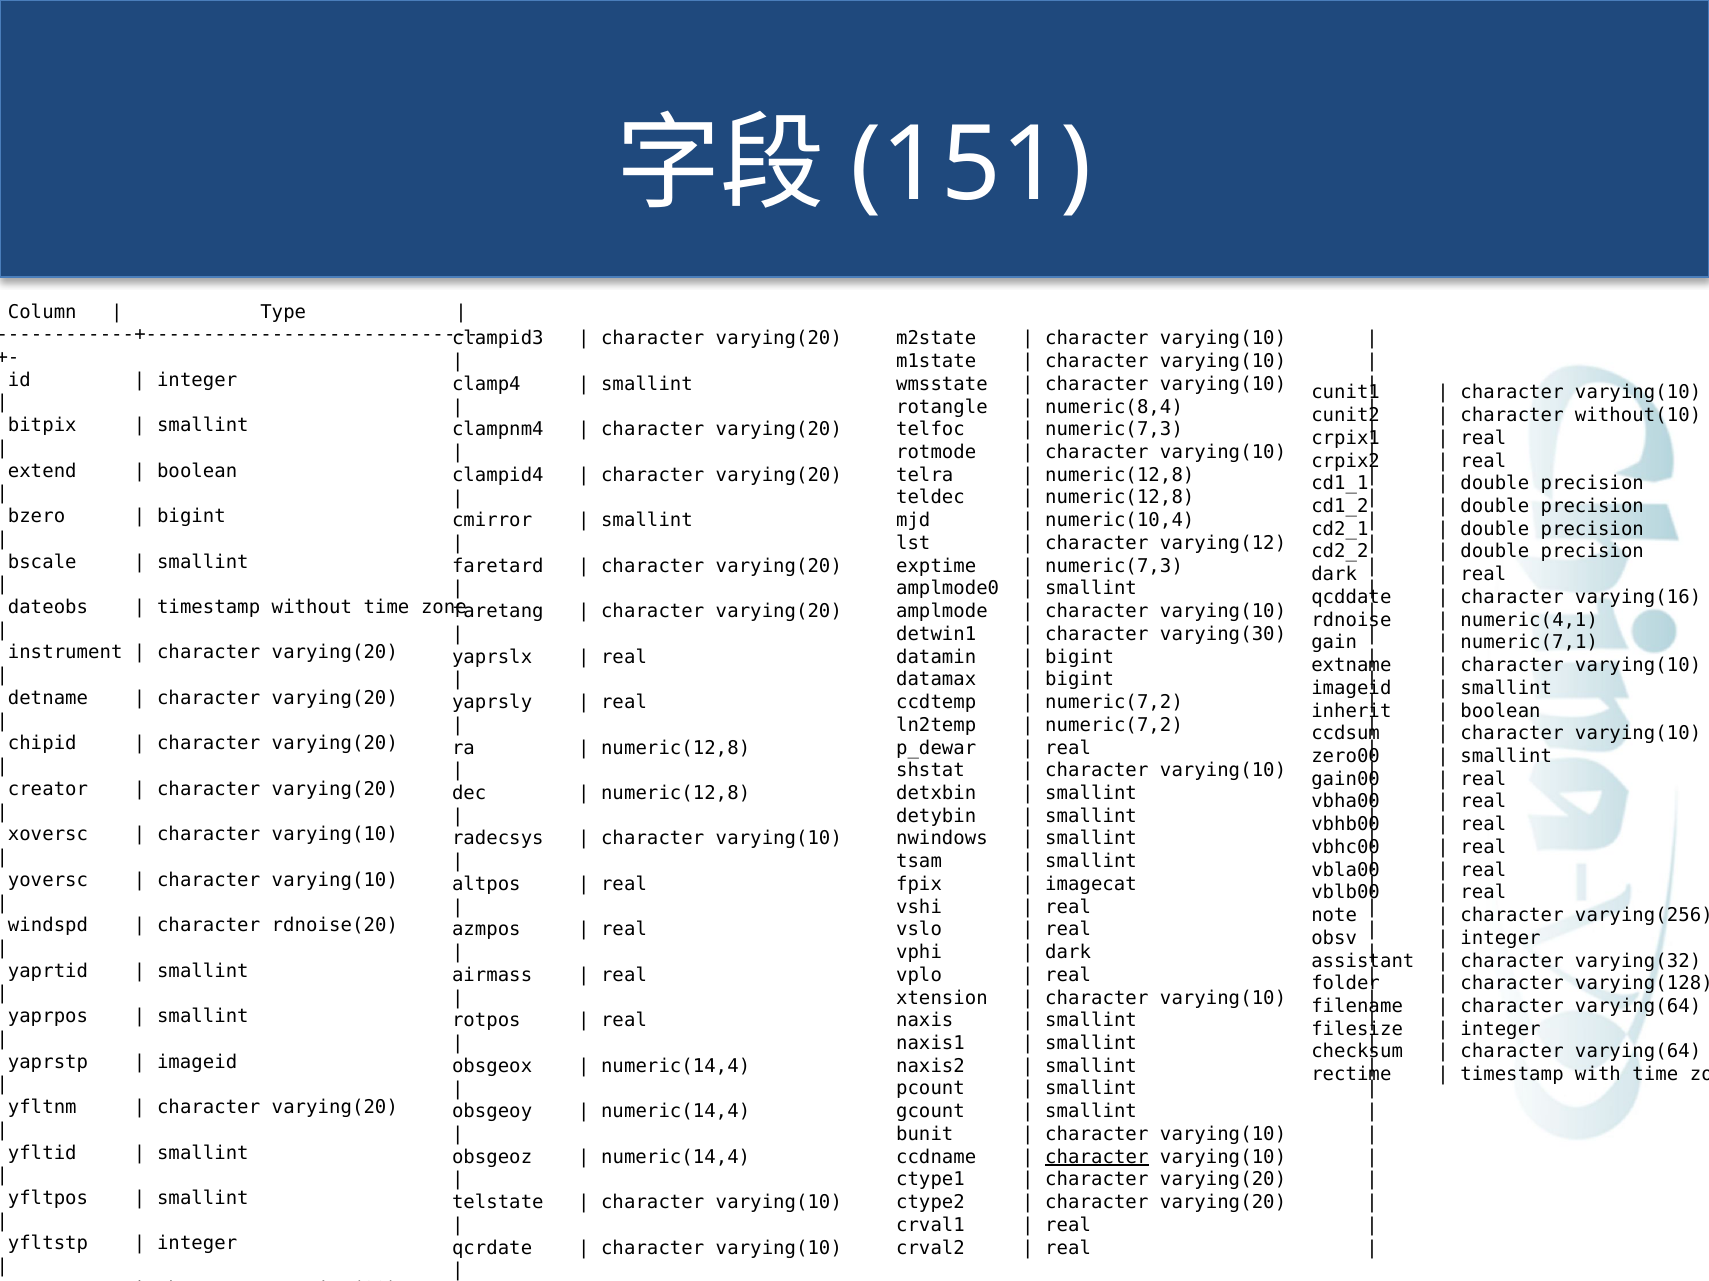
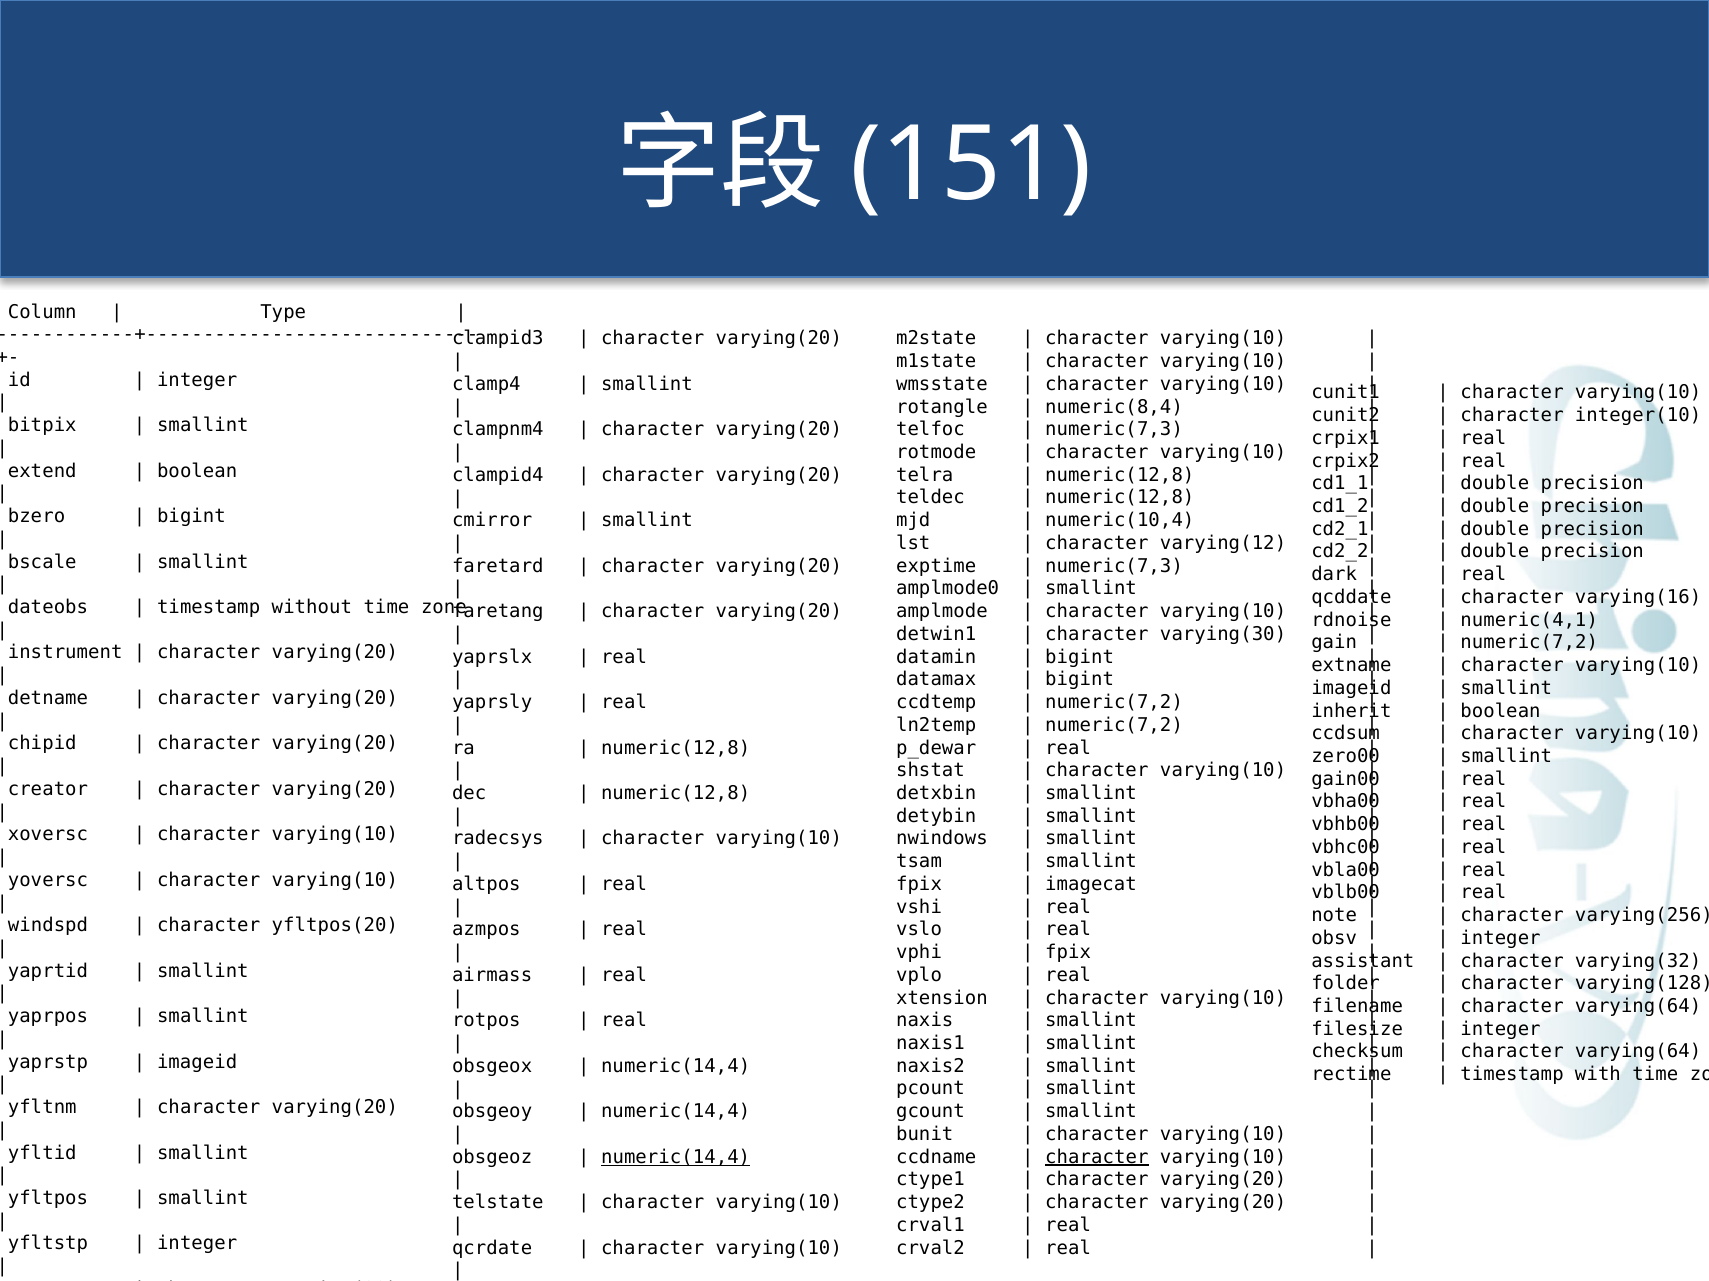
without(10: without(10 -> integer(10 (1638, 416)
numeric(7,1: numeric(7,1 -> numeric(7,2 (1529, 643)
rdnoise(20: rdnoise(20 -> yfltpos(20 (335, 926)
dark: dark -> fpix (1068, 953)
numeric(14,4 underline: none -> present (676, 1158)
